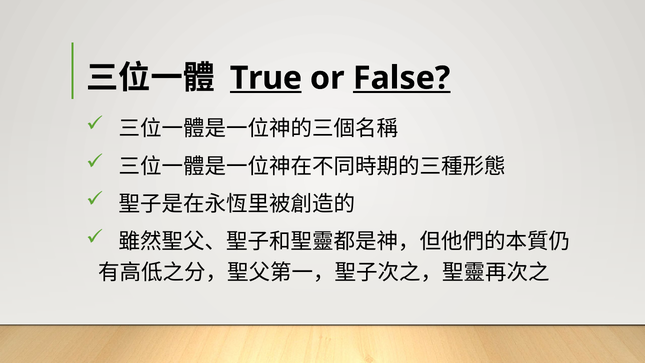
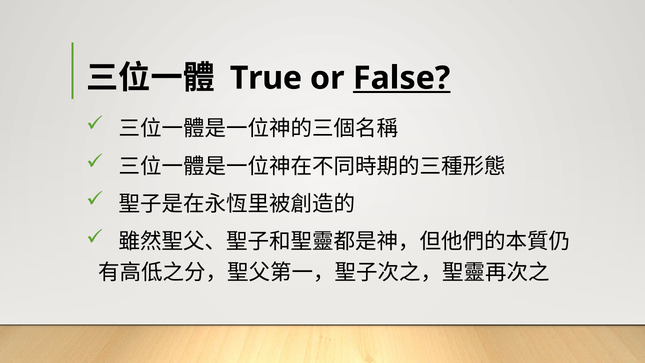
True underline: present -> none (266, 78)
